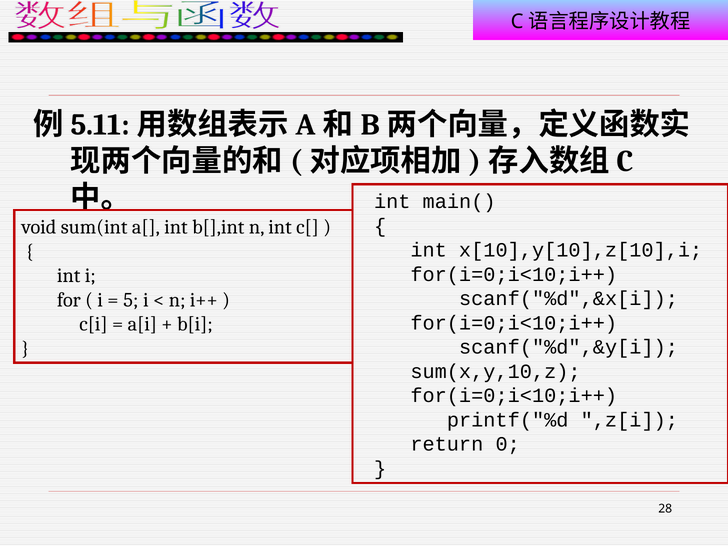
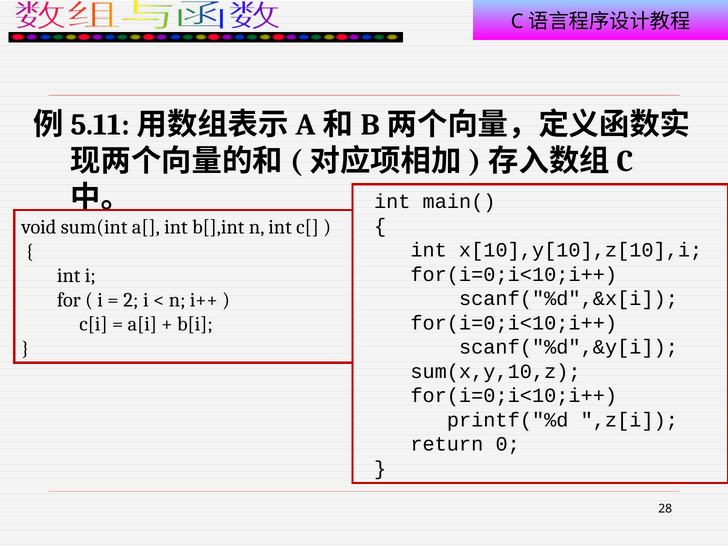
5: 5 -> 2 (131, 300)
